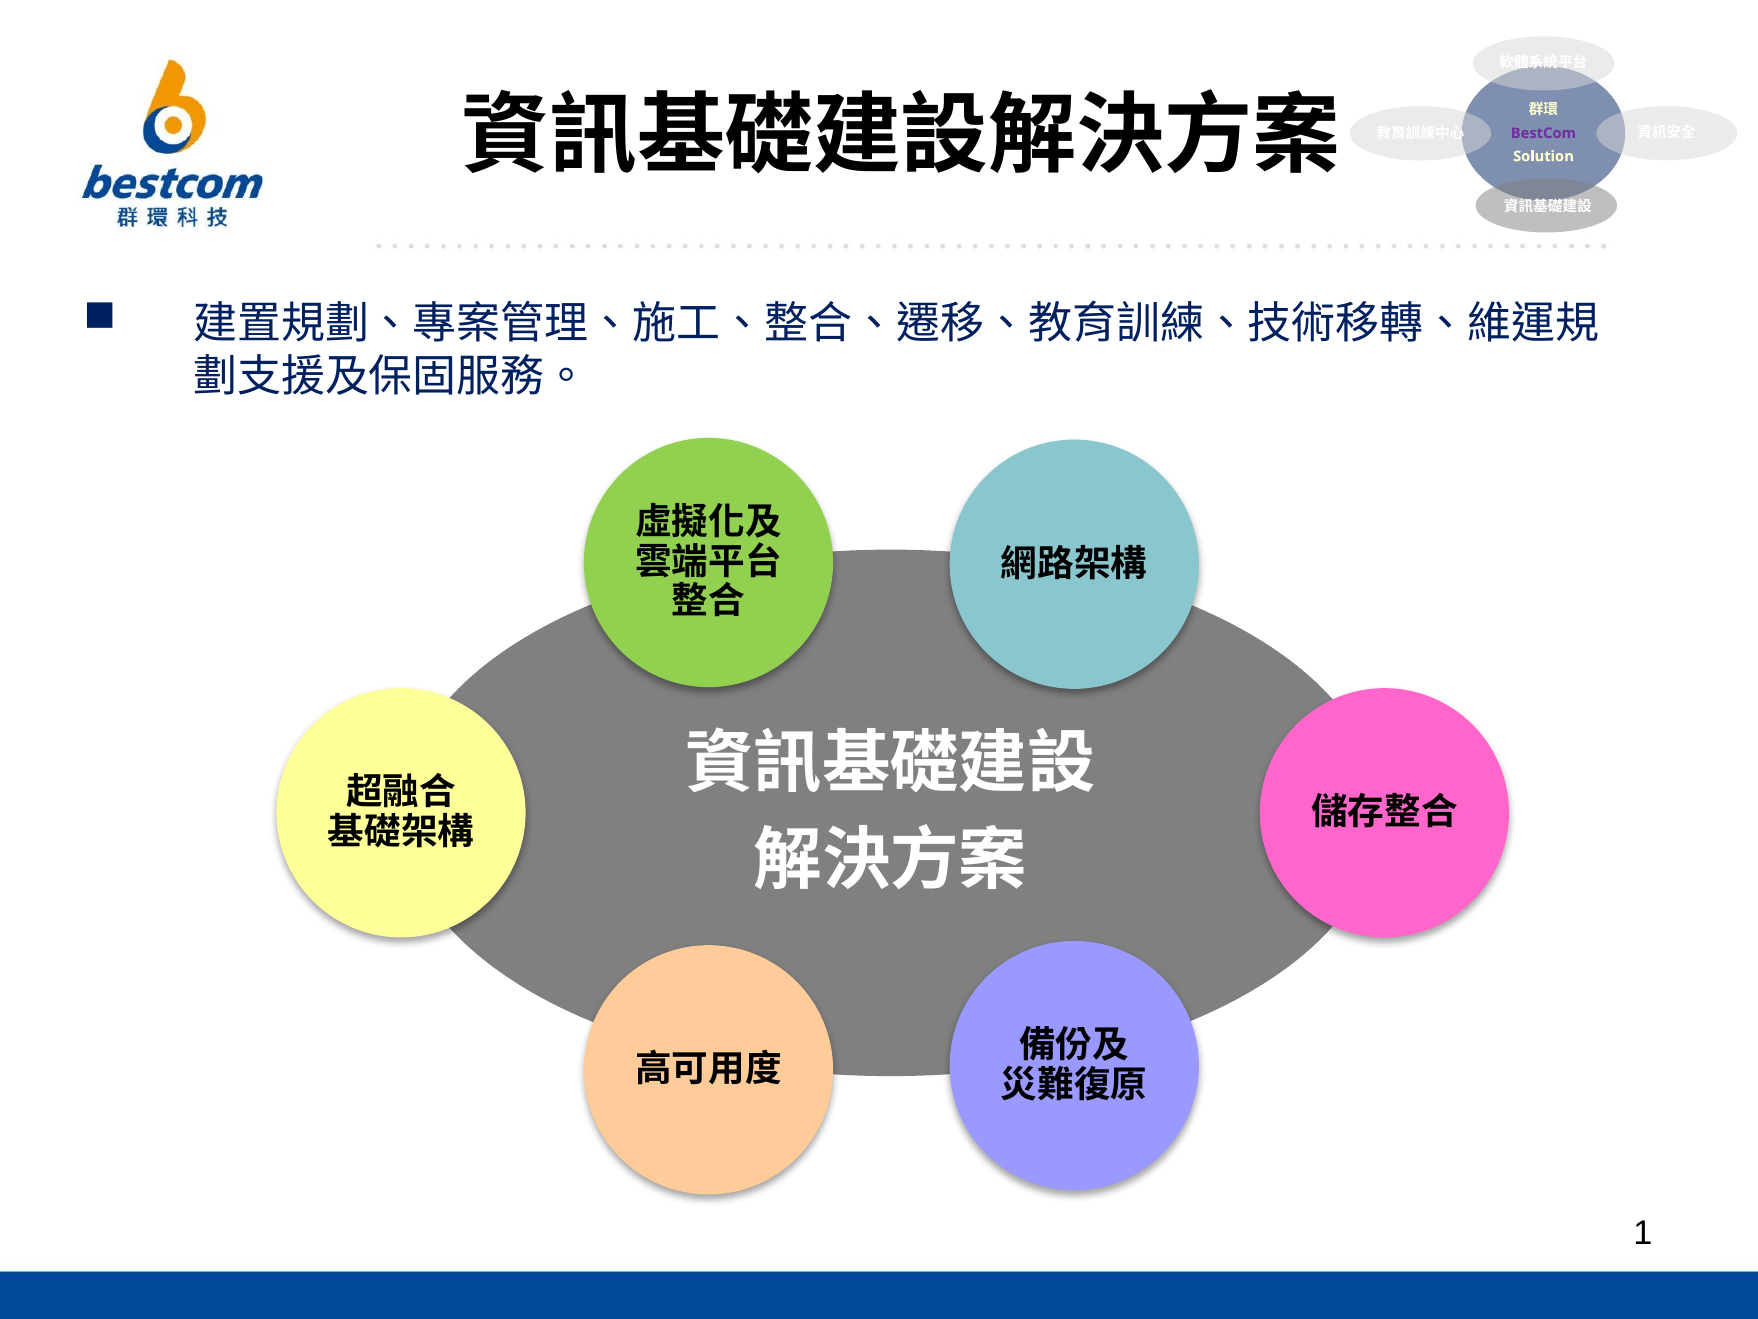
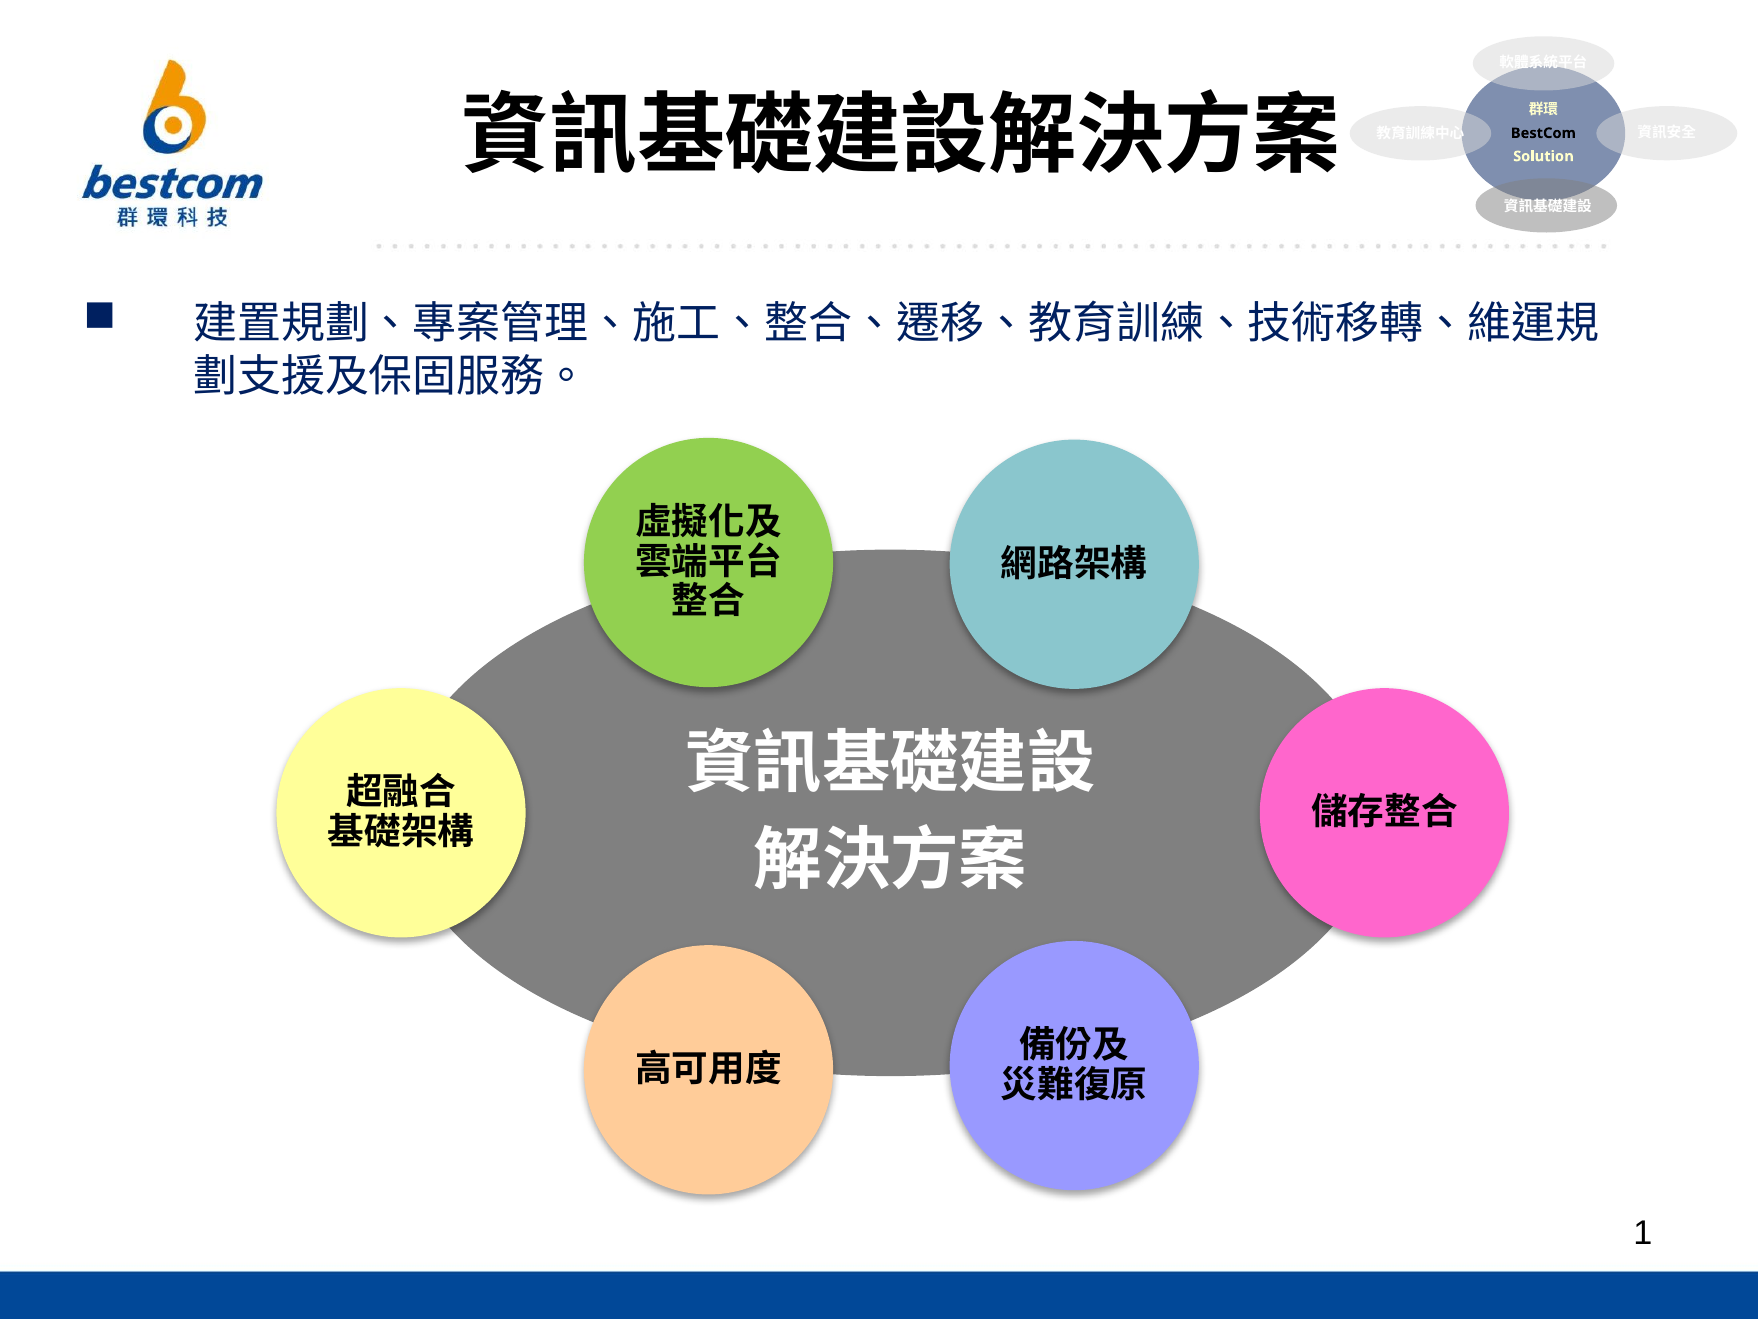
BestCom colour: purple -> black (1543, 133)
